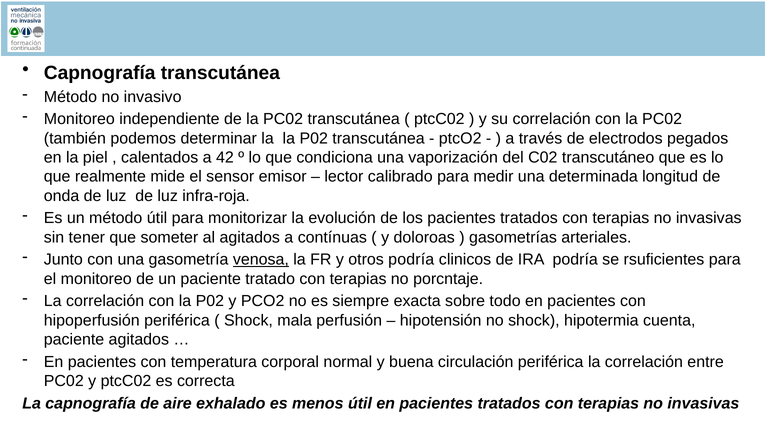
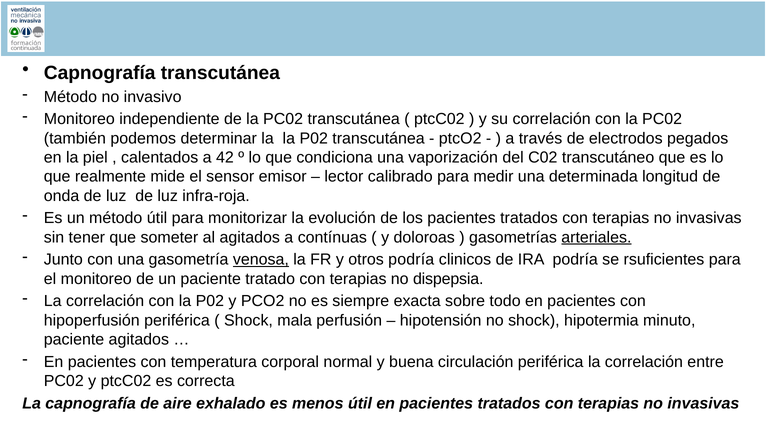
arteriales underline: none -> present (596, 237)
porcntaje: porcntaje -> dispepsia (448, 279)
cuenta: cuenta -> minuto (669, 320)
